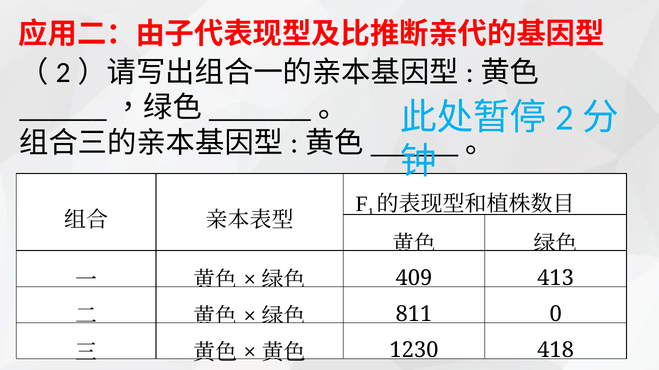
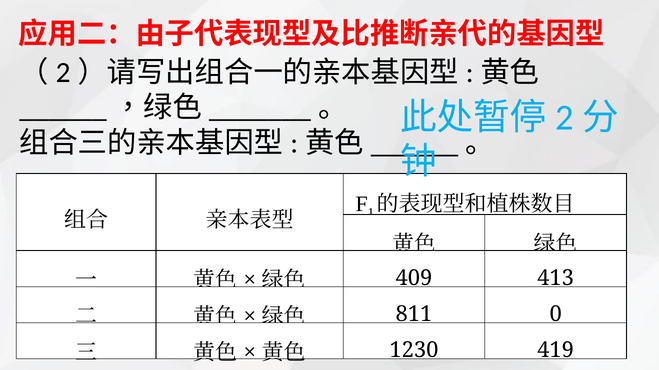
418: 418 -> 419 (556, 351)
